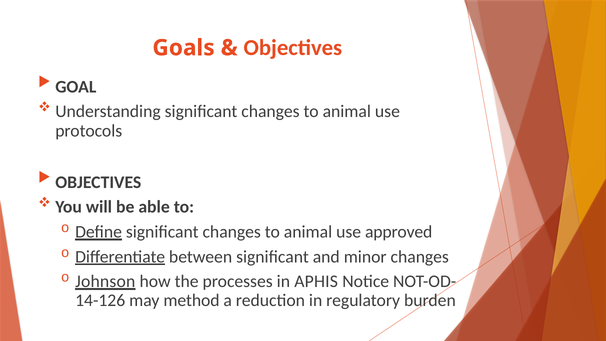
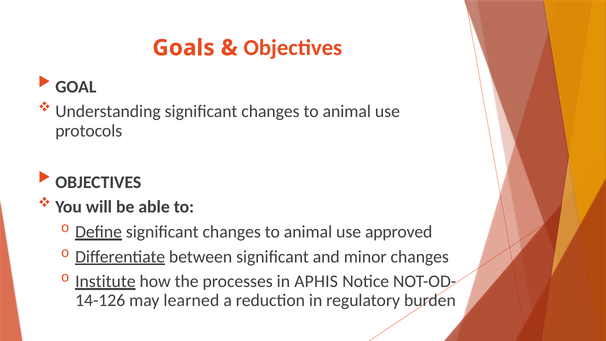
Johnson: Johnson -> Institute (105, 281)
method: method -> learned (191, 300)
